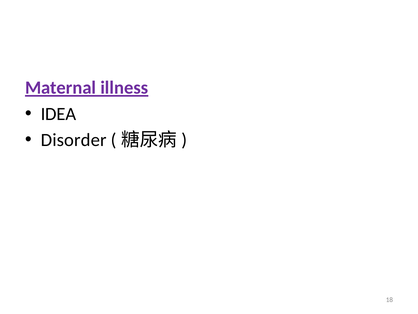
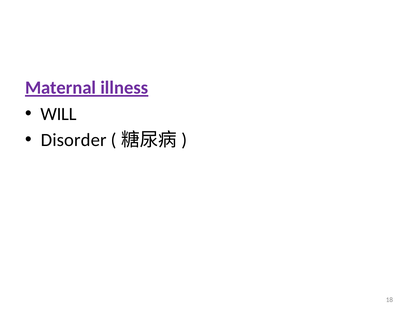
IDEA: IDEA -> WILL (59, 114)
